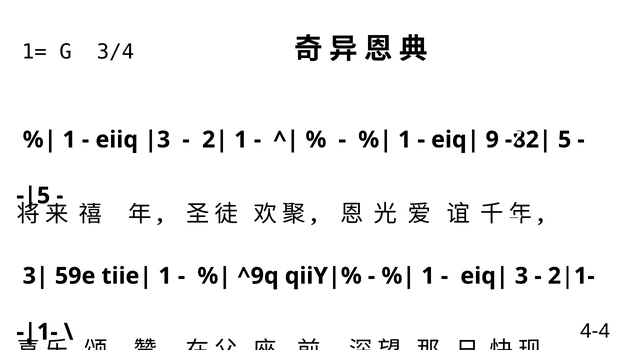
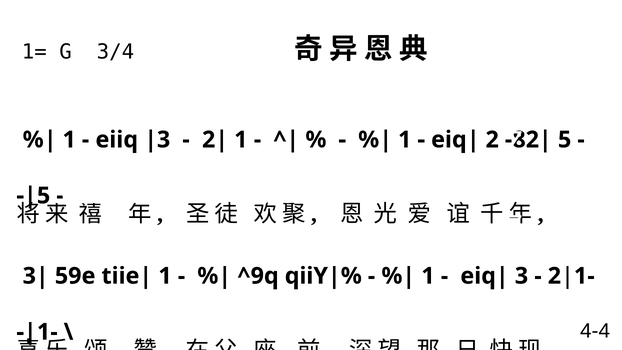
9: 9 -> 2 (492, 140)
